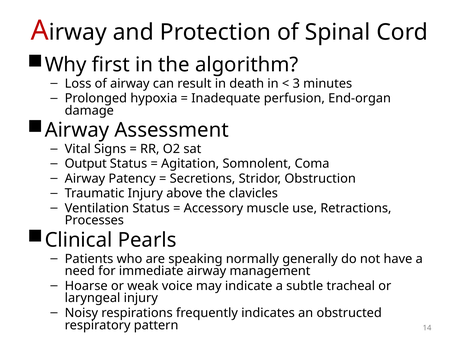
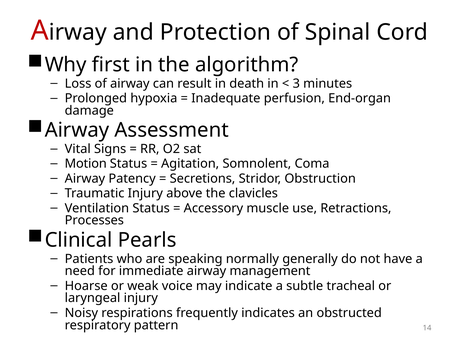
Output: Output -> Motion (86, 164)
